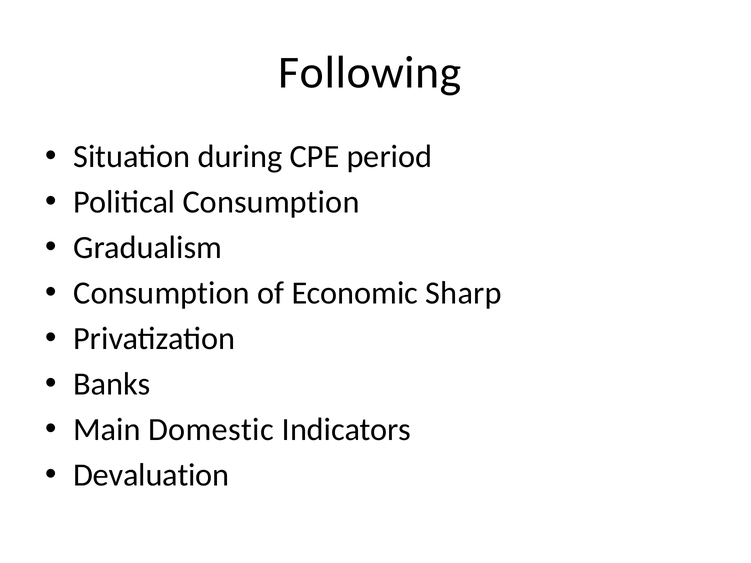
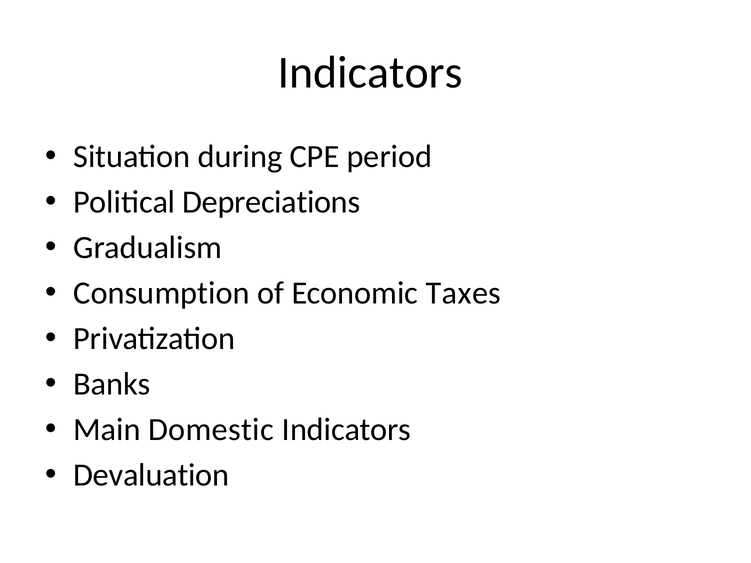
Following: Following -> Indicators (370, 73)
Political Consumption: Consumption -> Depreciations (271, 202)
Sharp: Sharp -> Taxes (463, 293)
